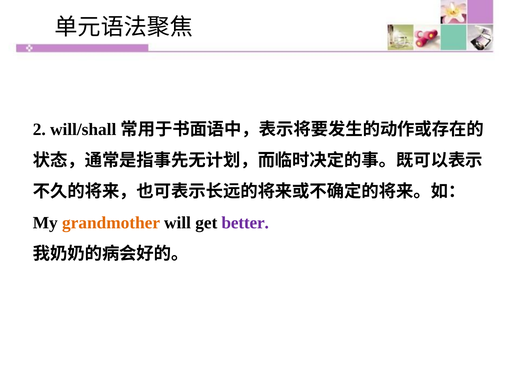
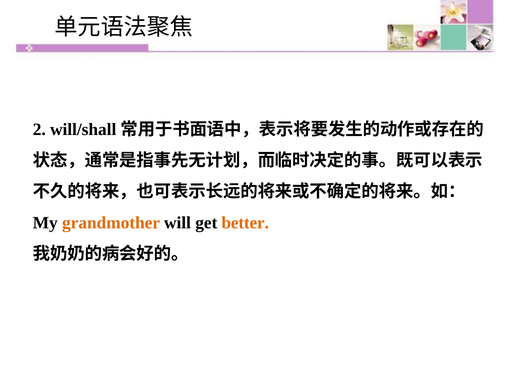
better colour: purple -> orange (245, 223)
